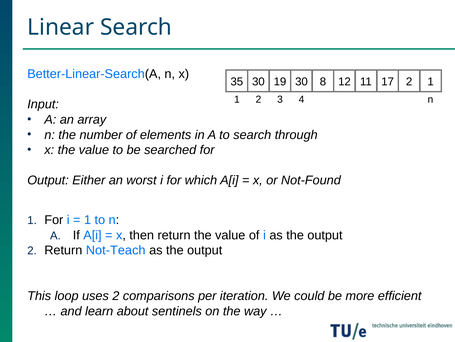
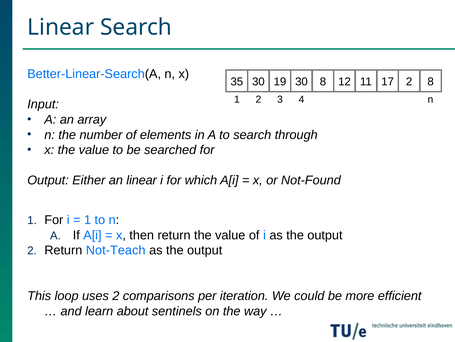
2 1: 1 -> 8 (431, 81)
an worst: worst -> linear (142, 180)
